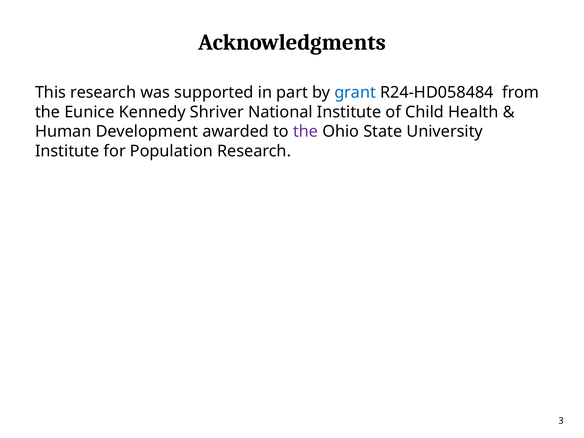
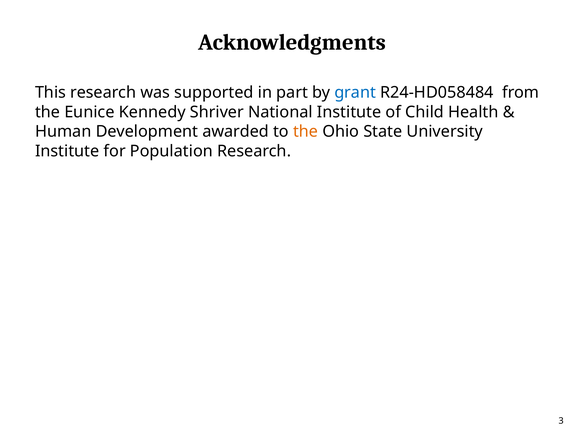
the colour: purple -> orange (306, 132)
